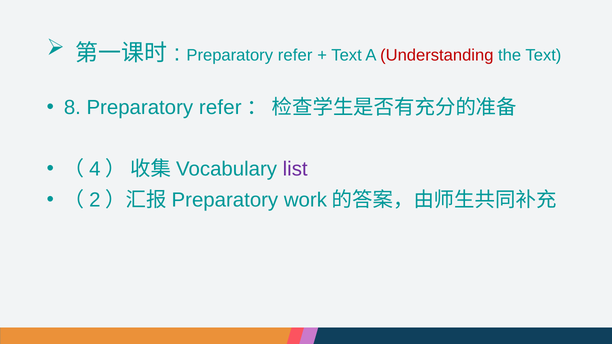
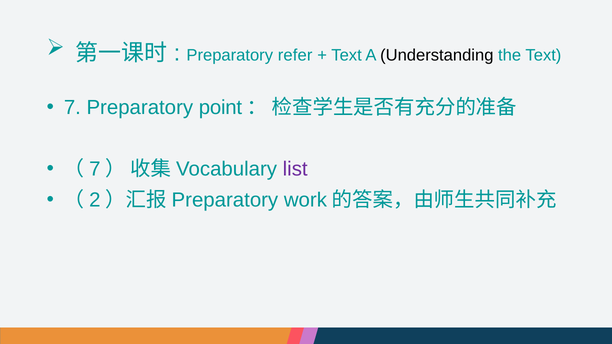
Understanding colour: red -> black (437, 55)
8: 8 -> 7 (72, 108)
refer: refer -> point (220, 108)
4: 4 -> 7 (95, 169)
